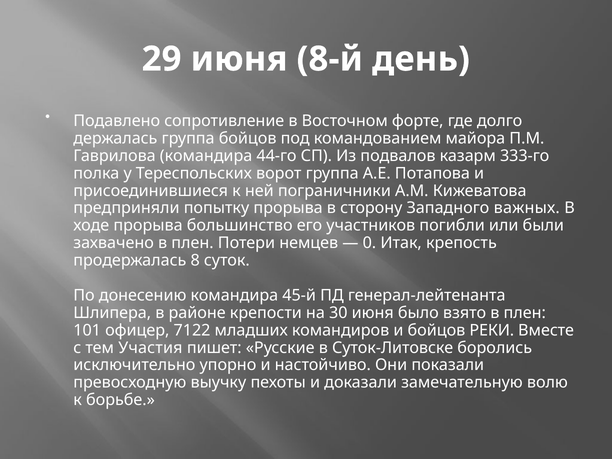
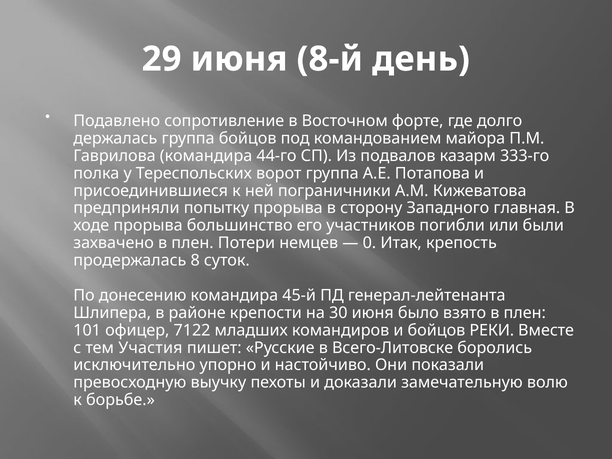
важных: важных -> главная (527, 208)
Суток-Литовске: Суток-Литовске -> Всего-Литовске (393, 348)
